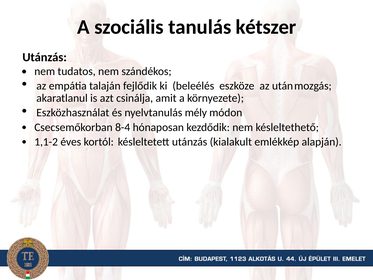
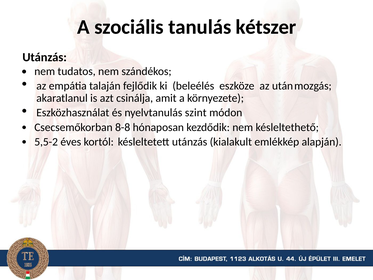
mély: mély -> szint (196, 113)
8-4: 8-4 -> 8-8 (123, 127)
1,1-2: 1,1-2 -> 5,5-2 (46, 142)
